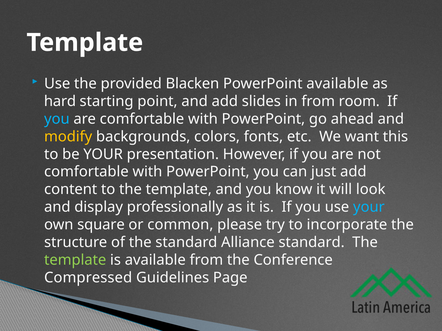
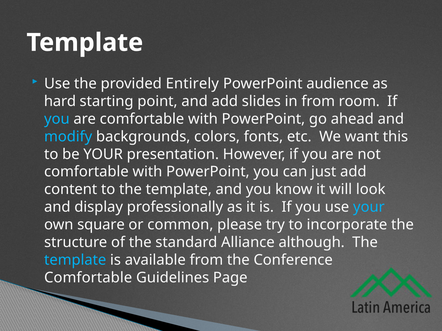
Blacken: Blacken -> Entirely (192, 84)
PowerPoint available: available -> audience (338, 84)
modify colour: yellow -> light blue (68, 137)
Alliance standard: standard -> although (312, 243)
template colour: light green -> light blue (75, 260)
Compressed: Compressed -> Comfortable (88, 278)
